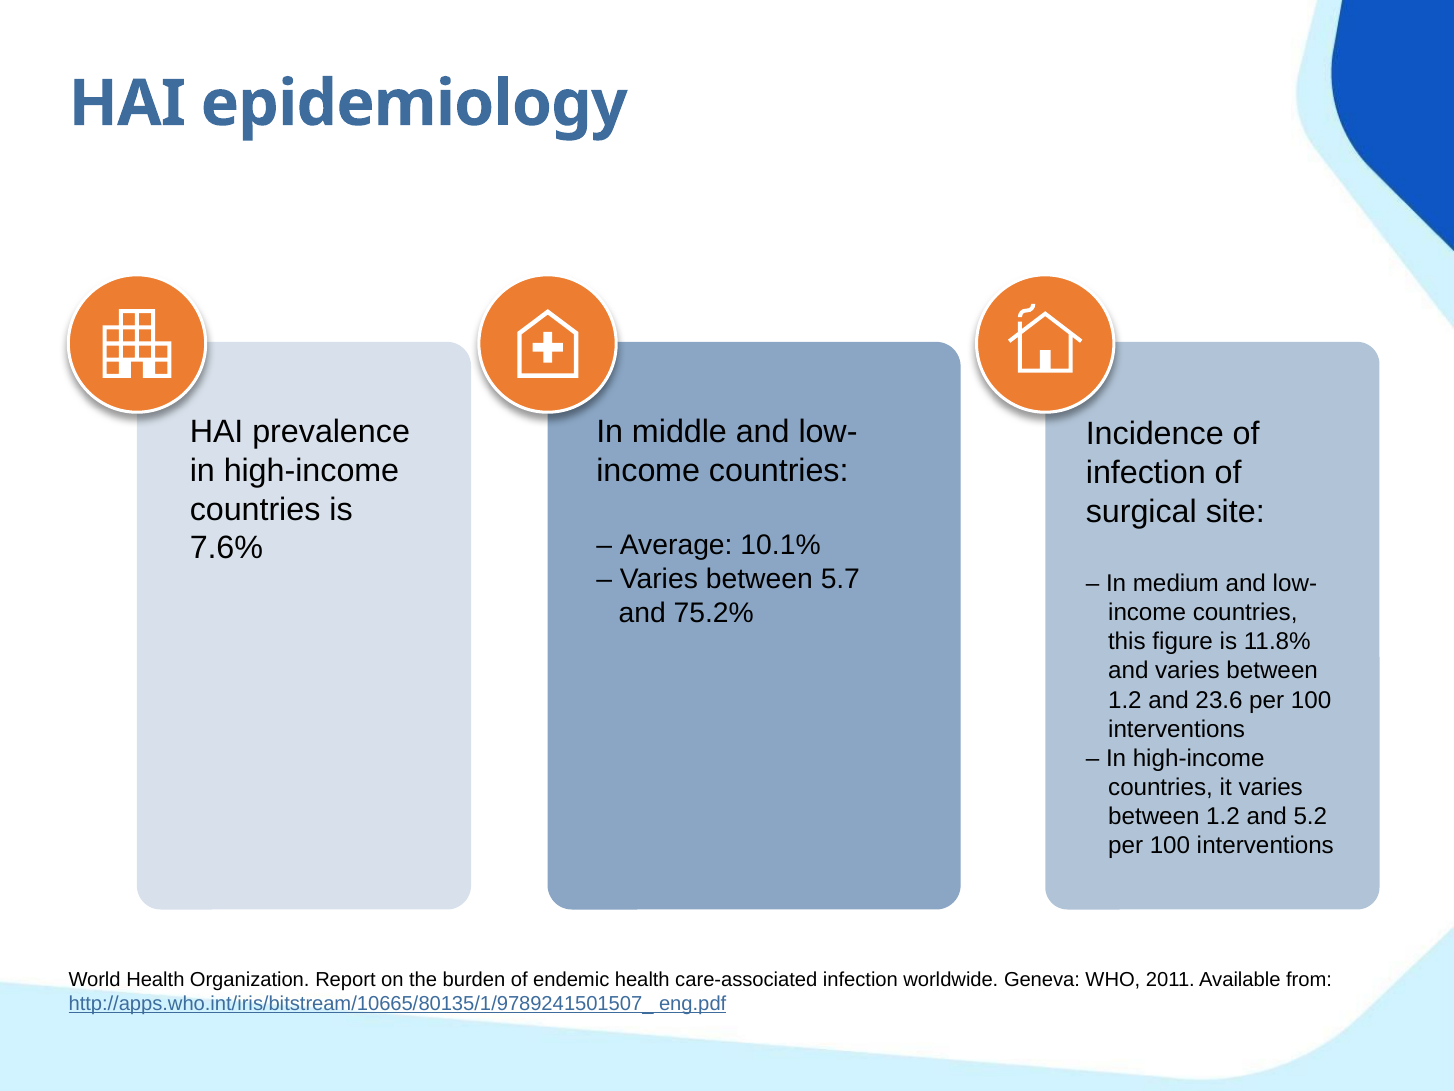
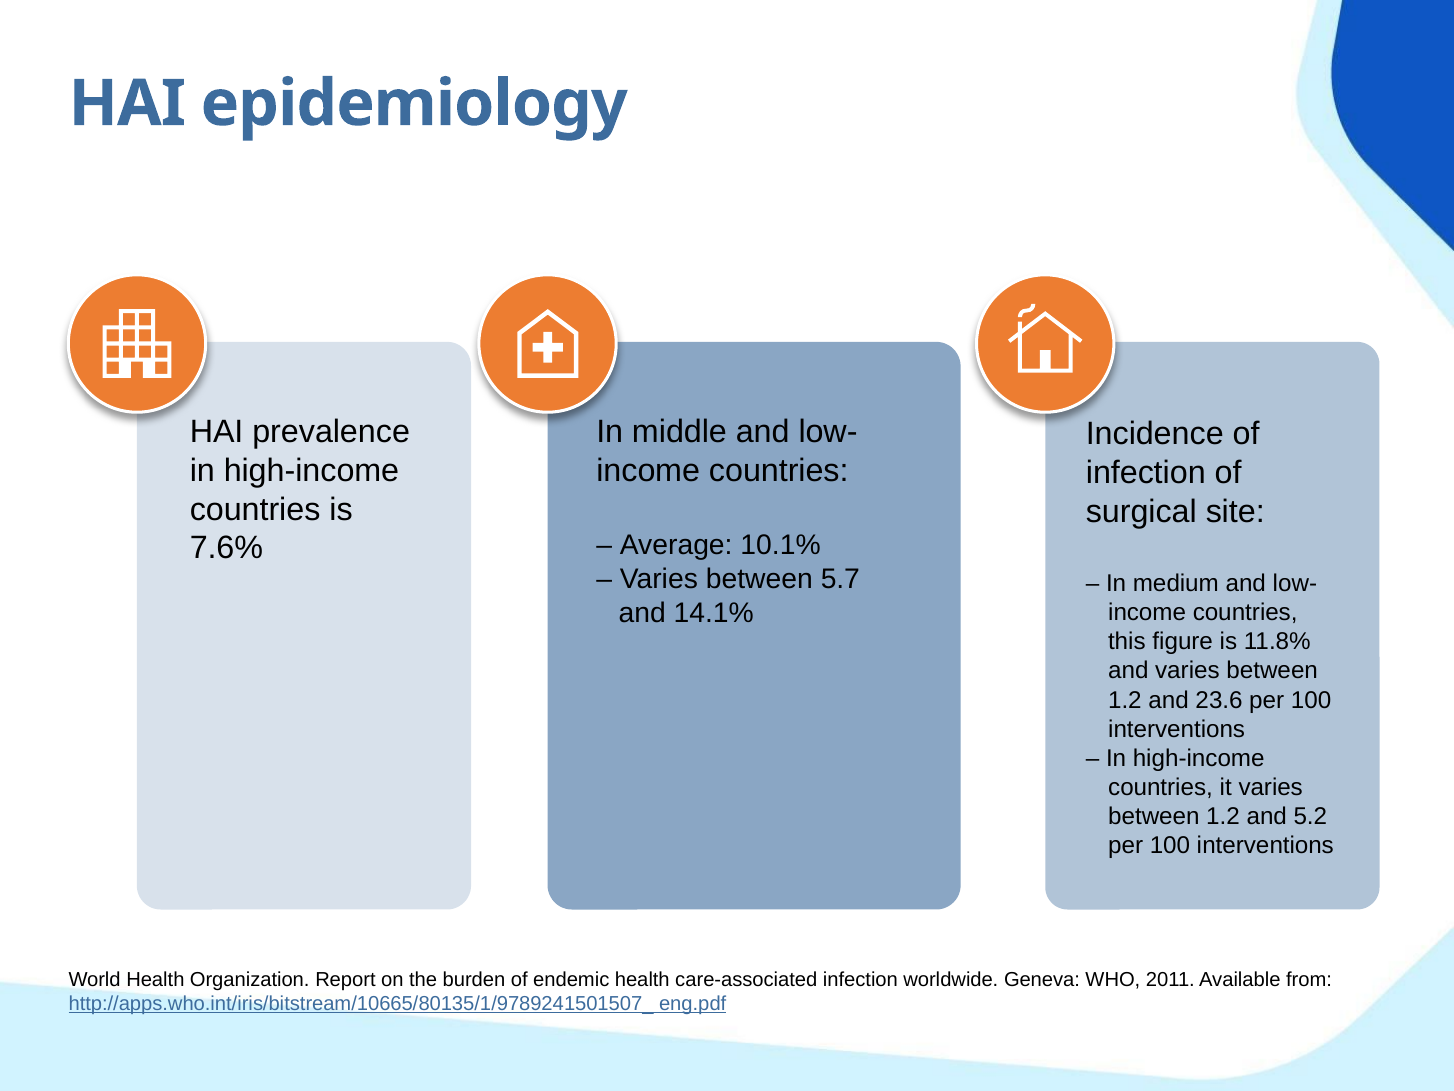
75.2%: 75.2% -> 14.1% (714, 613)
